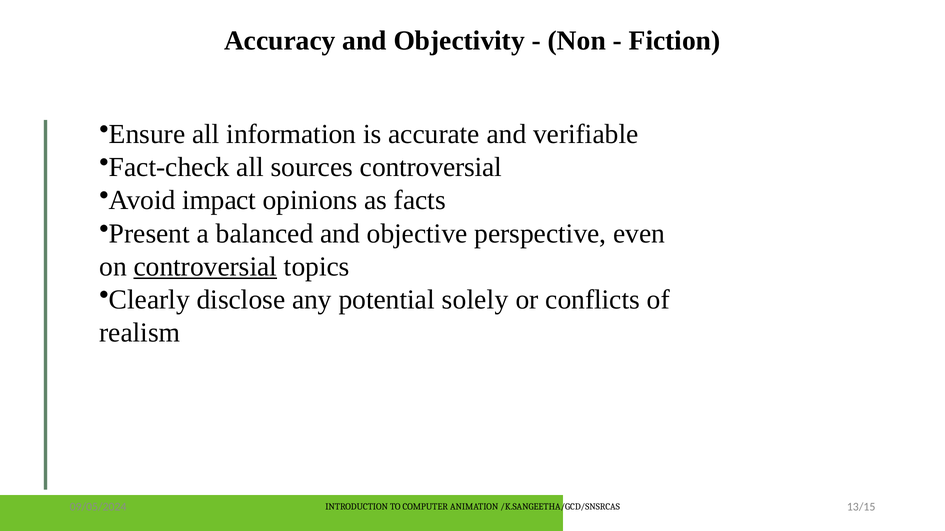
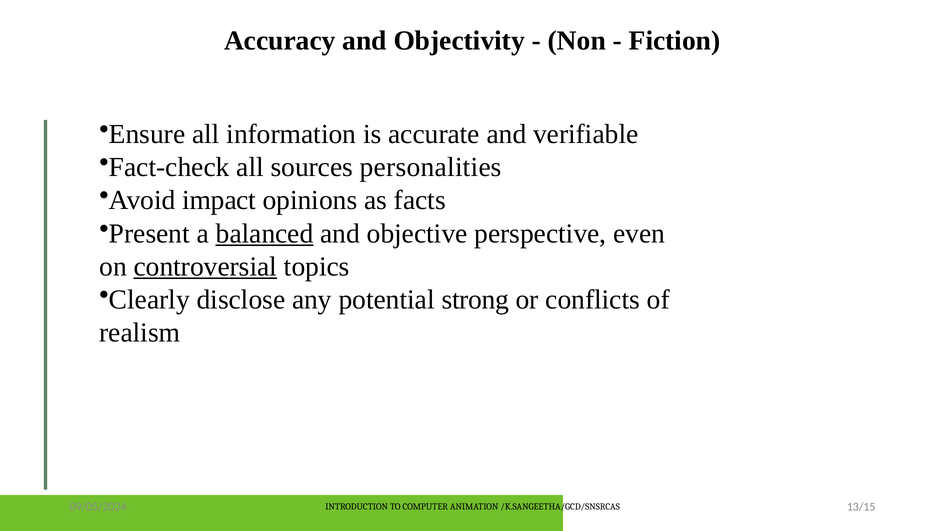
sources controversial: controversial -> personalities (431, 167)
balanced underline: none -> present (265, 234)
solely: solely -> strong (475, 300)
